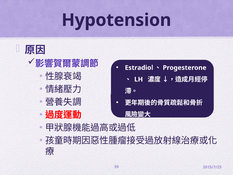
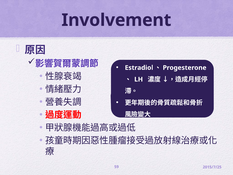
Hypotension: Hypotension -> Involvement (116, 20)
